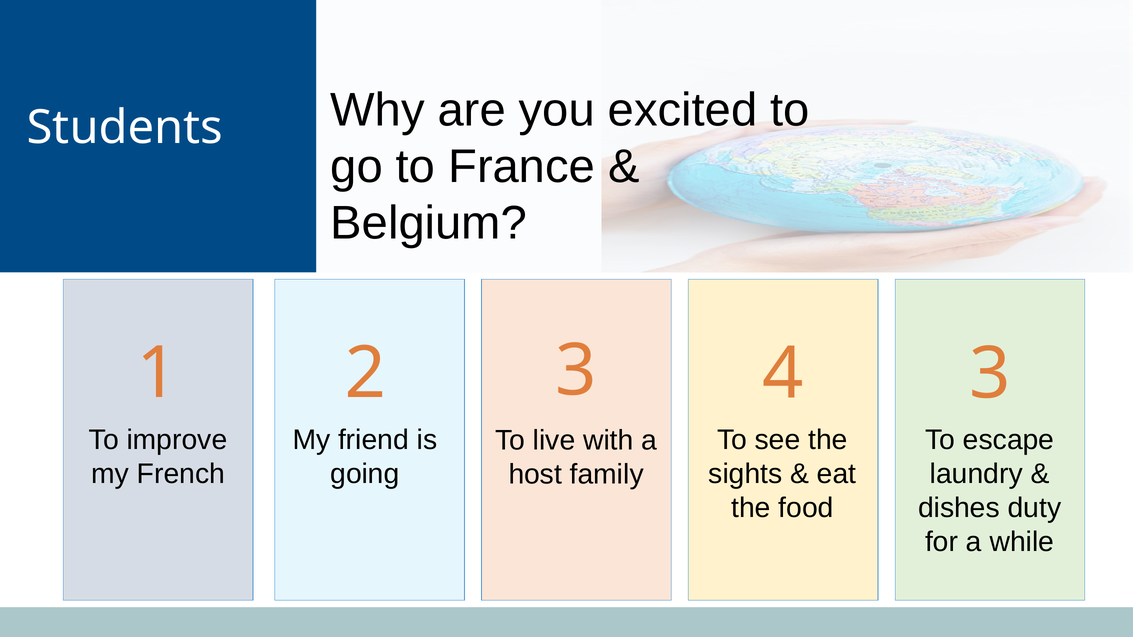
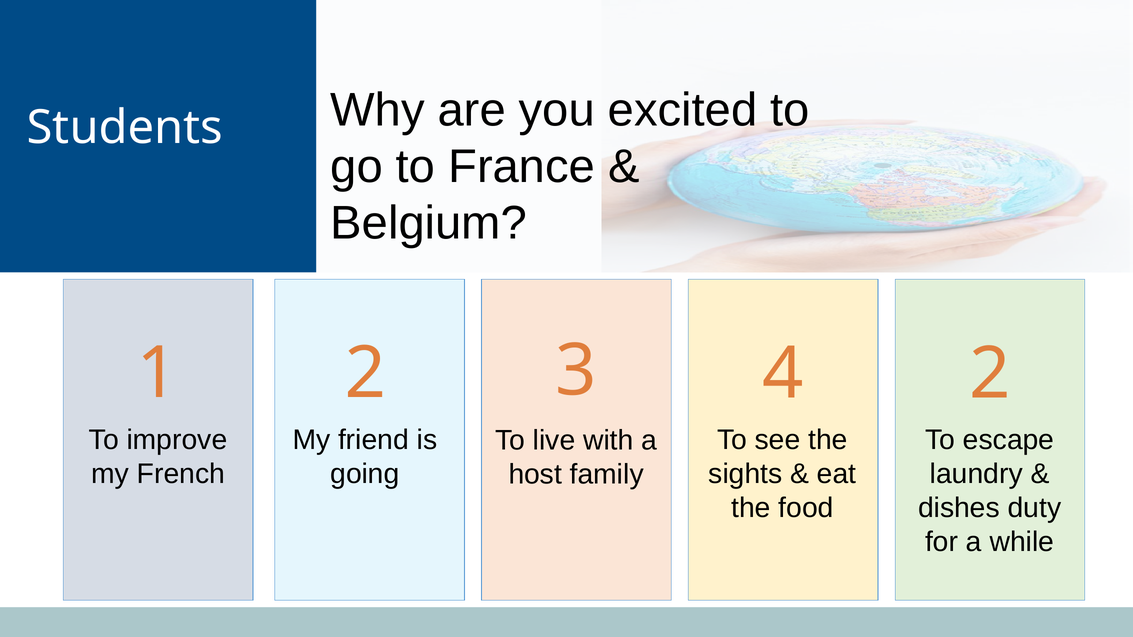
4 3: 3 -> 2 (990, 374)
